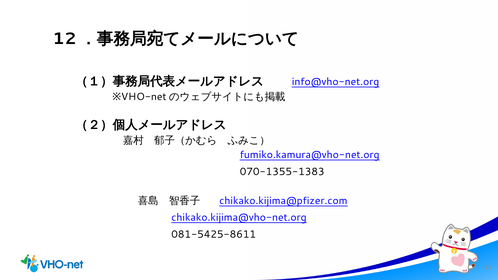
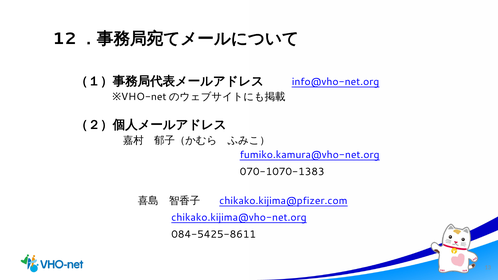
070-1355-1383: 070-1355-1383 -> 070-1070-1383 (282, 172)
081-5425-8611: 081-5425-8611 -> 084-5425-8611 (214, 234)
